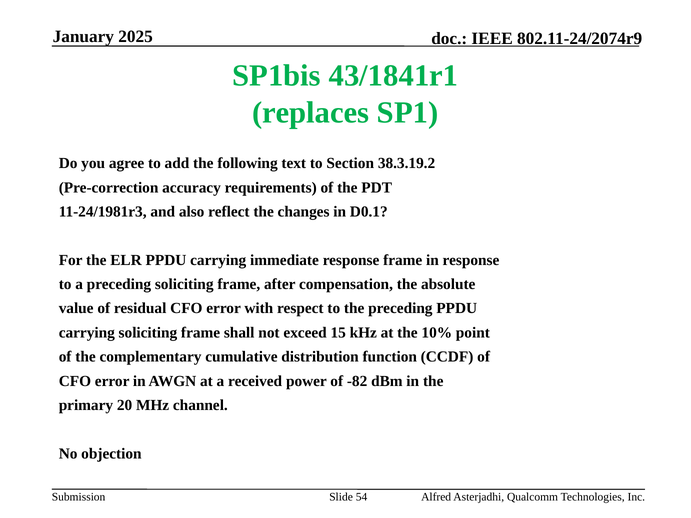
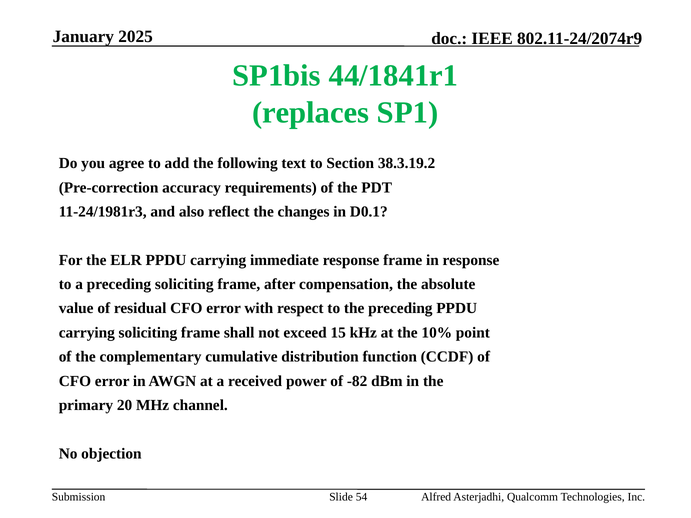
43/1841r1: 43/1841r1 -> 44/1841r1 (394, 76)
